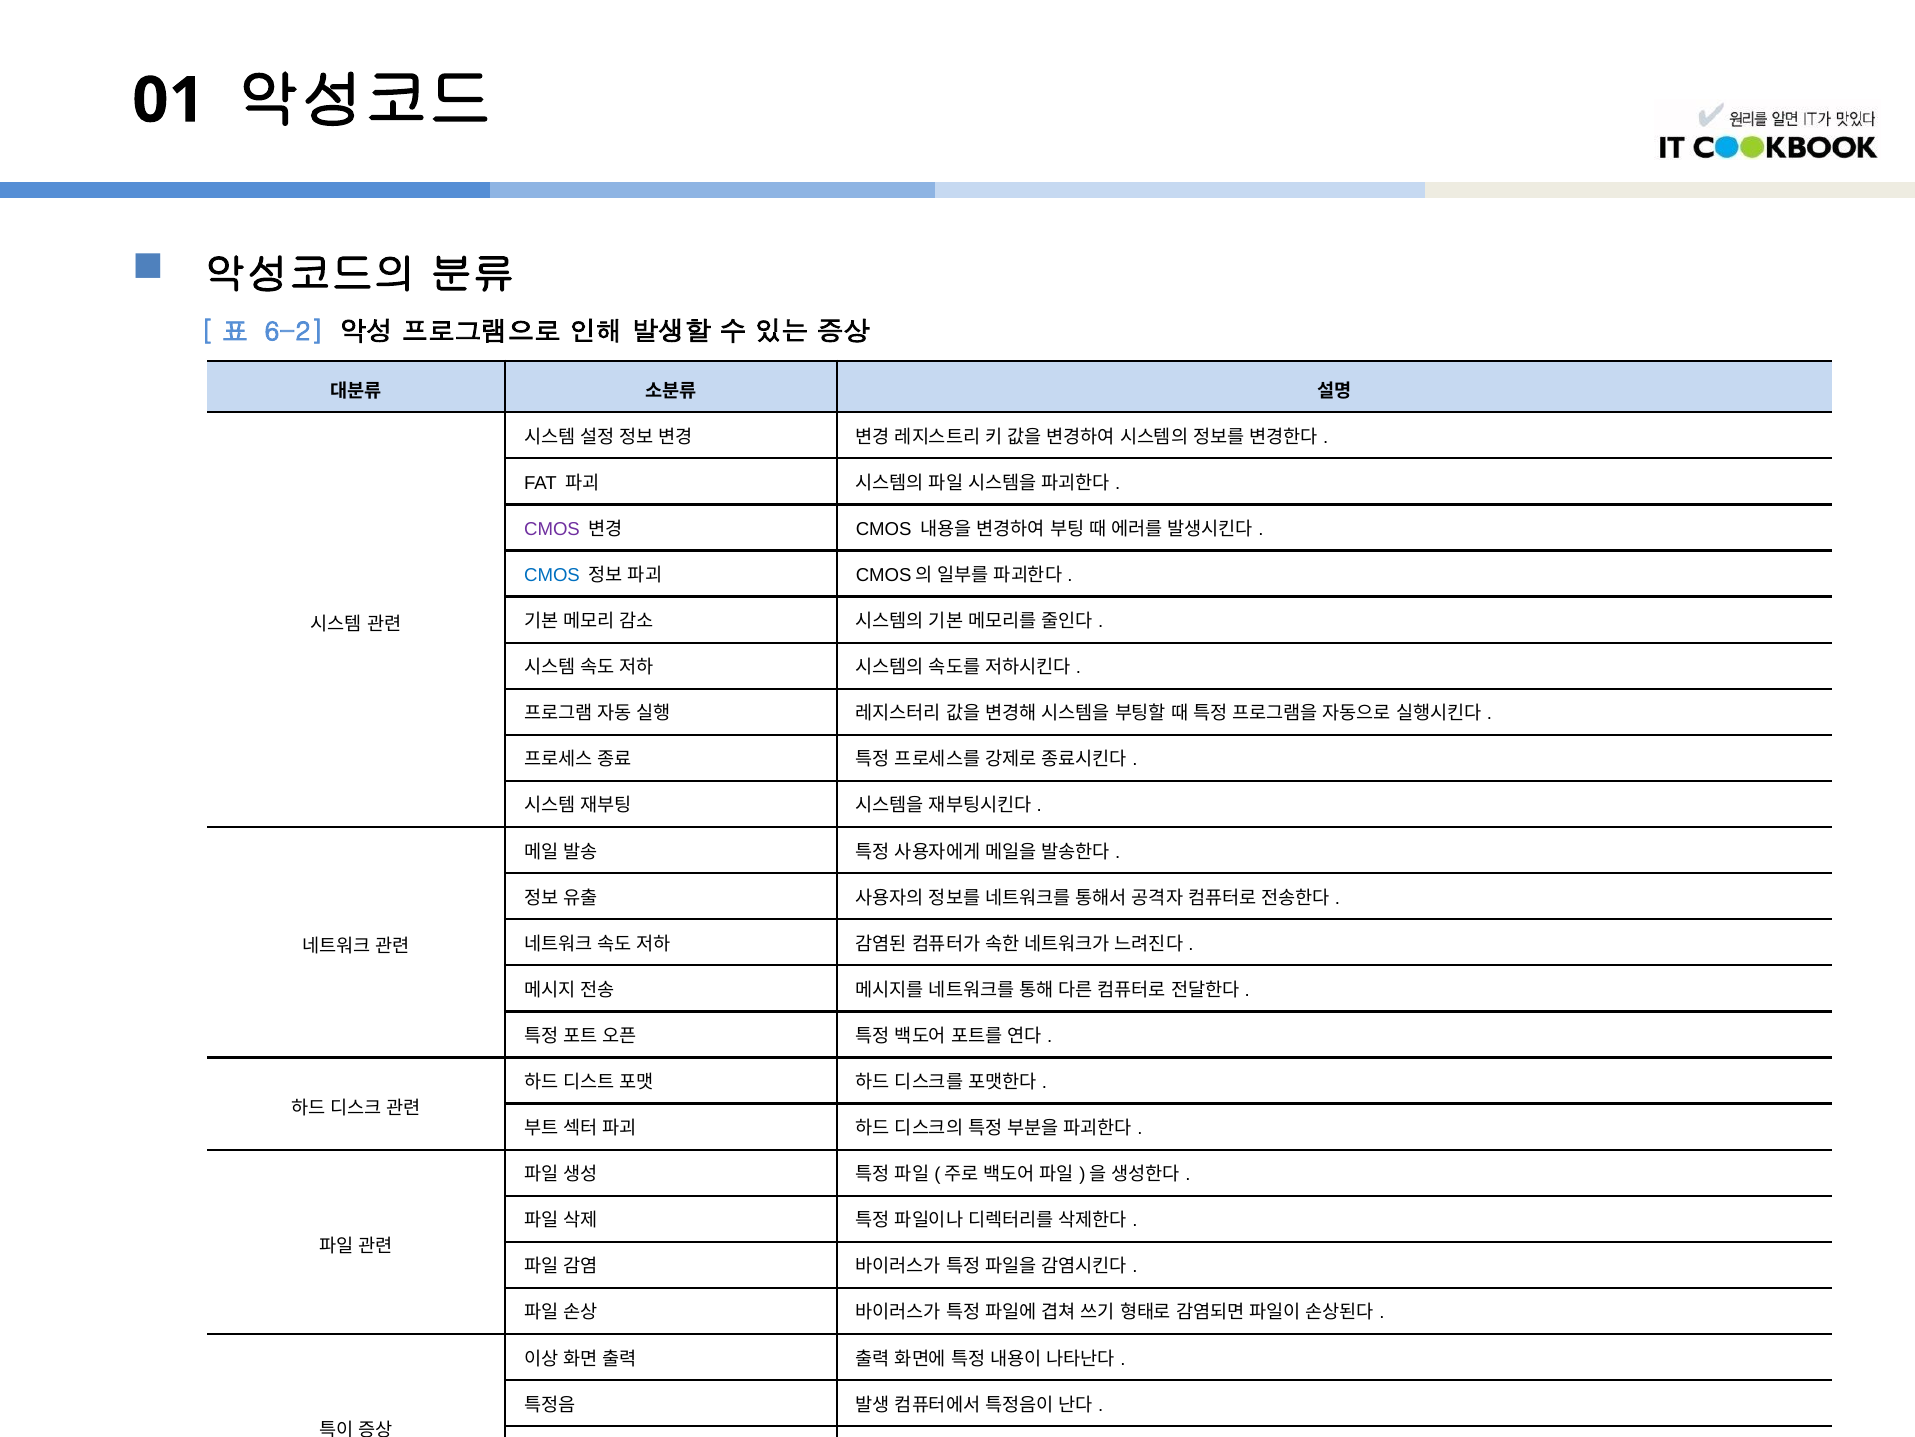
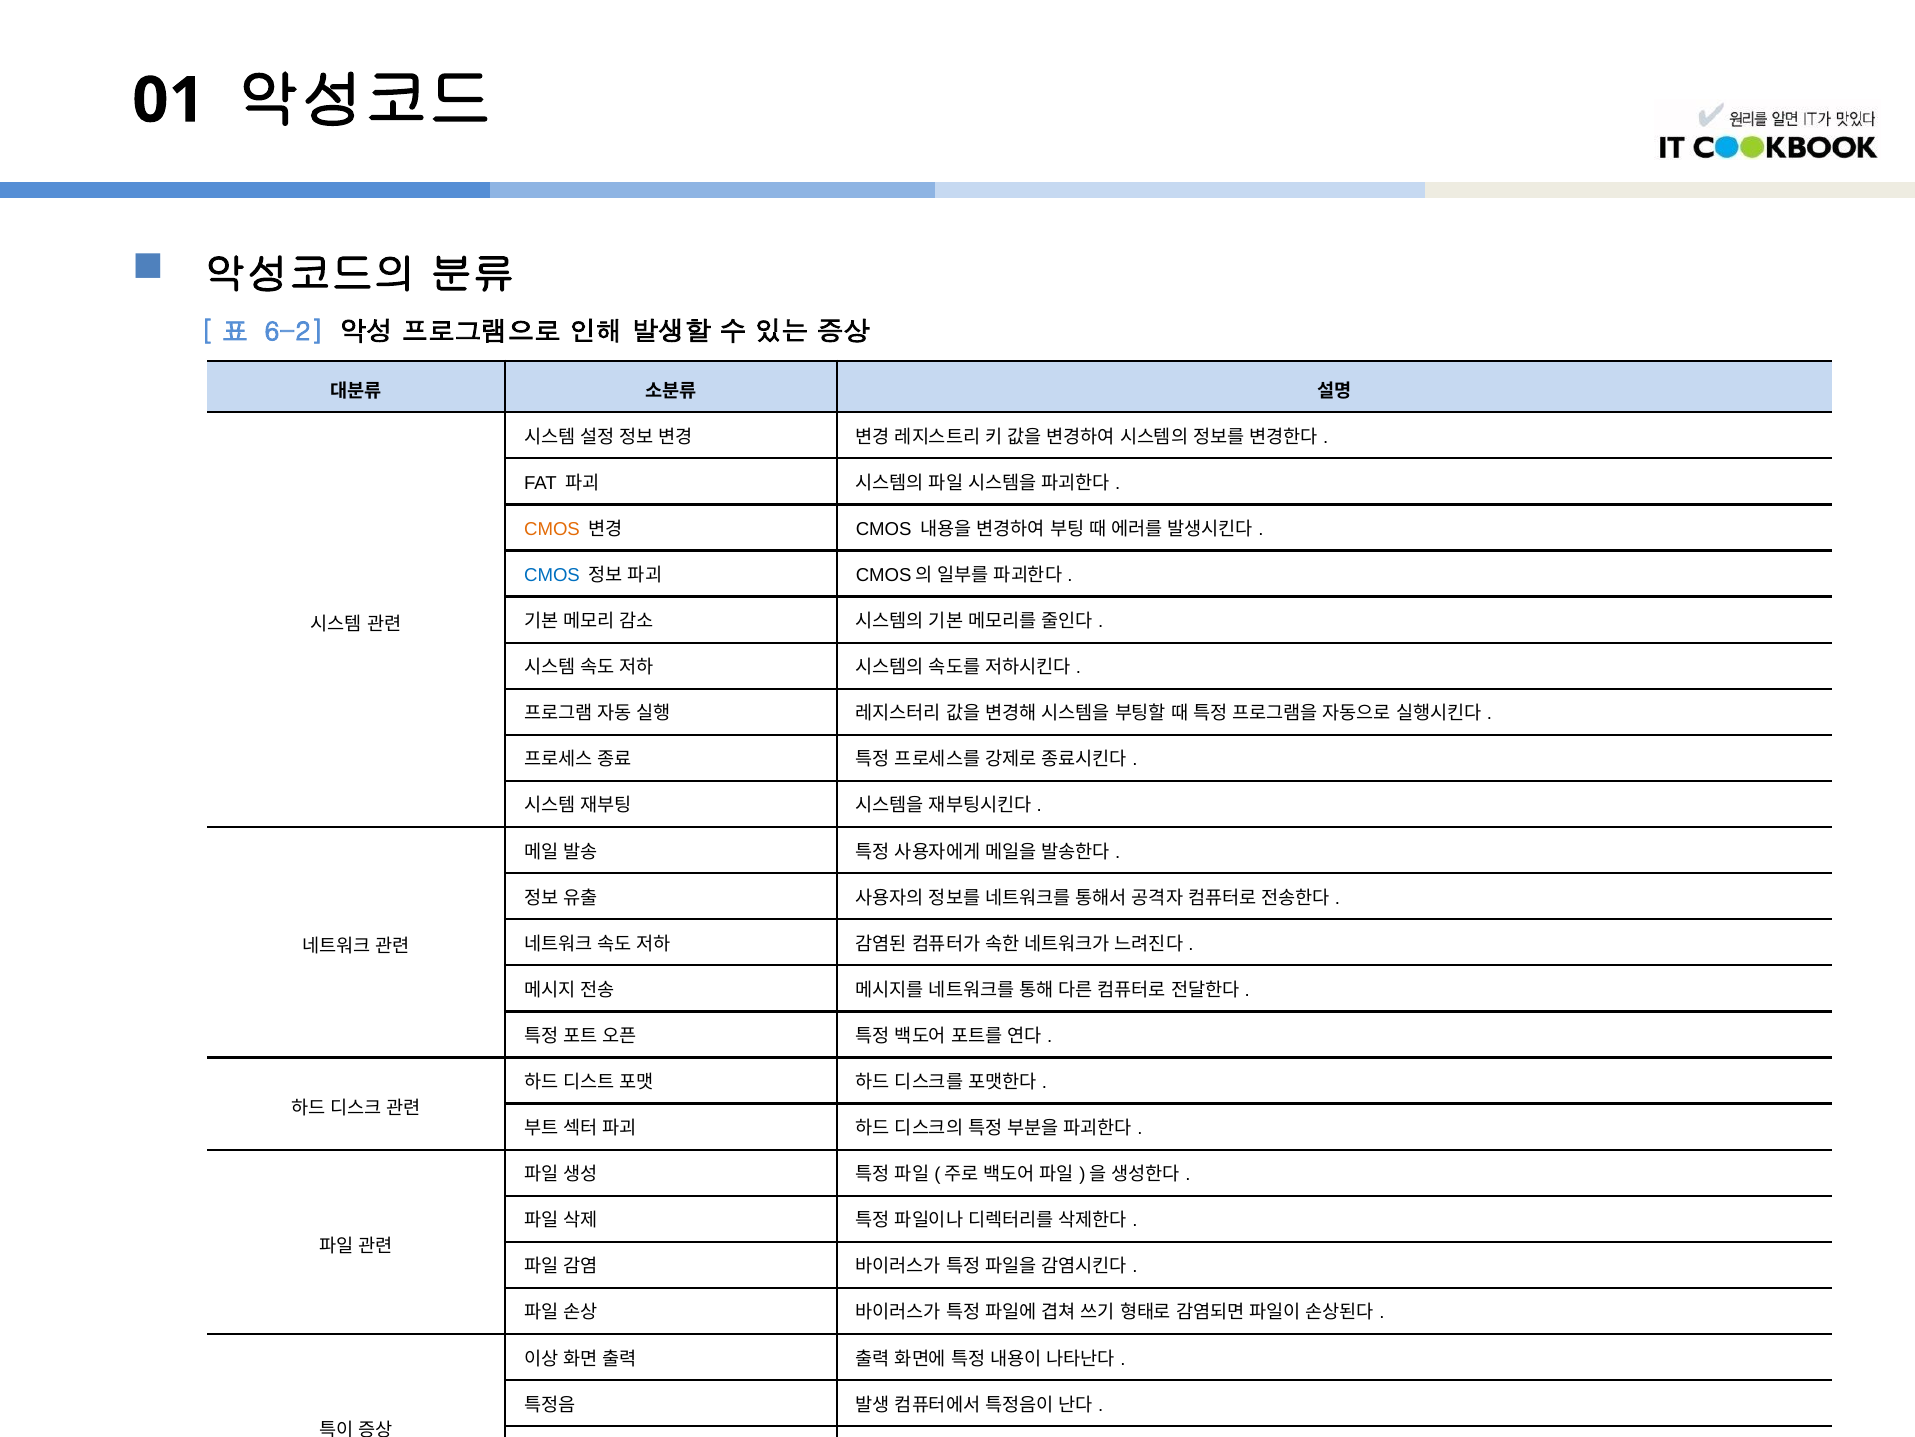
CMOS colour: purple -> orange (552, 529)
